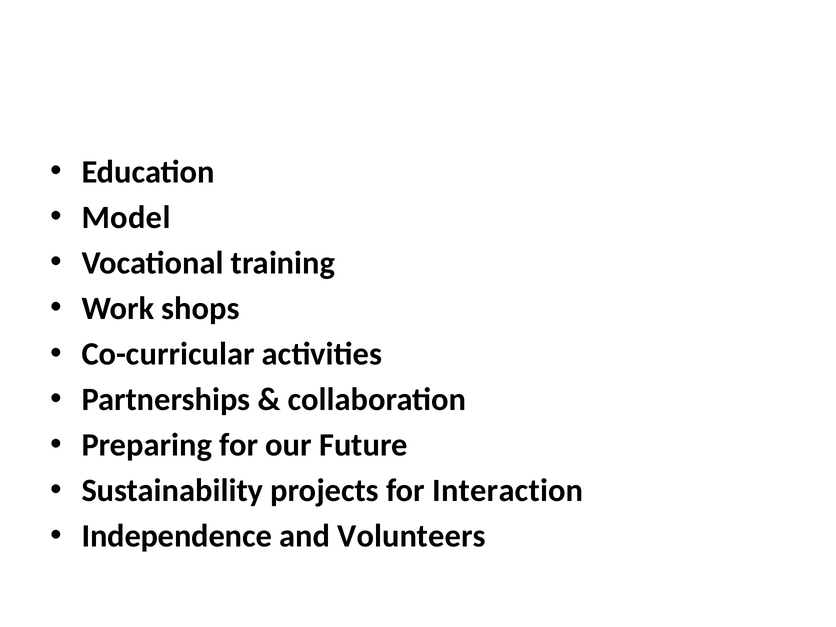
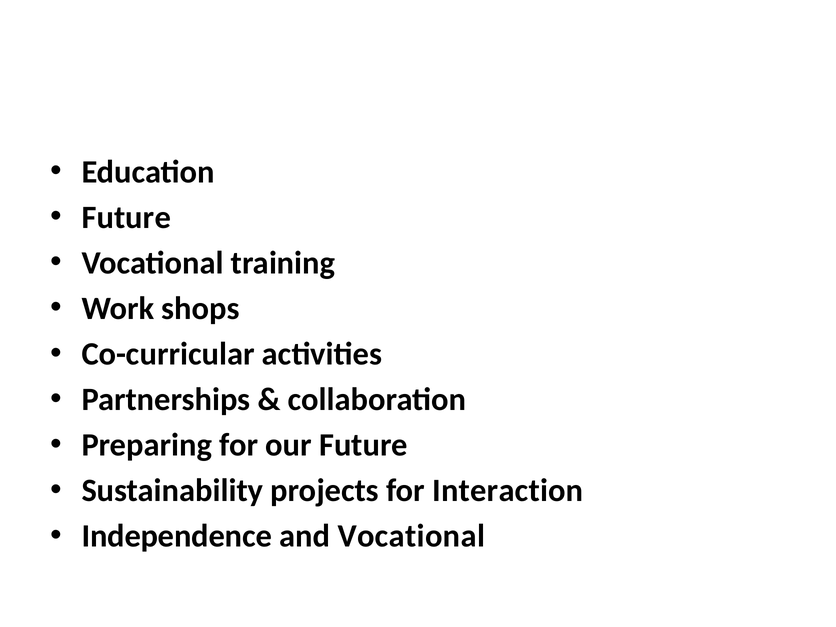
Model: Model -> Future (126, 217)
and Volunteers: Volunteers -> Vocational (411, 536)
